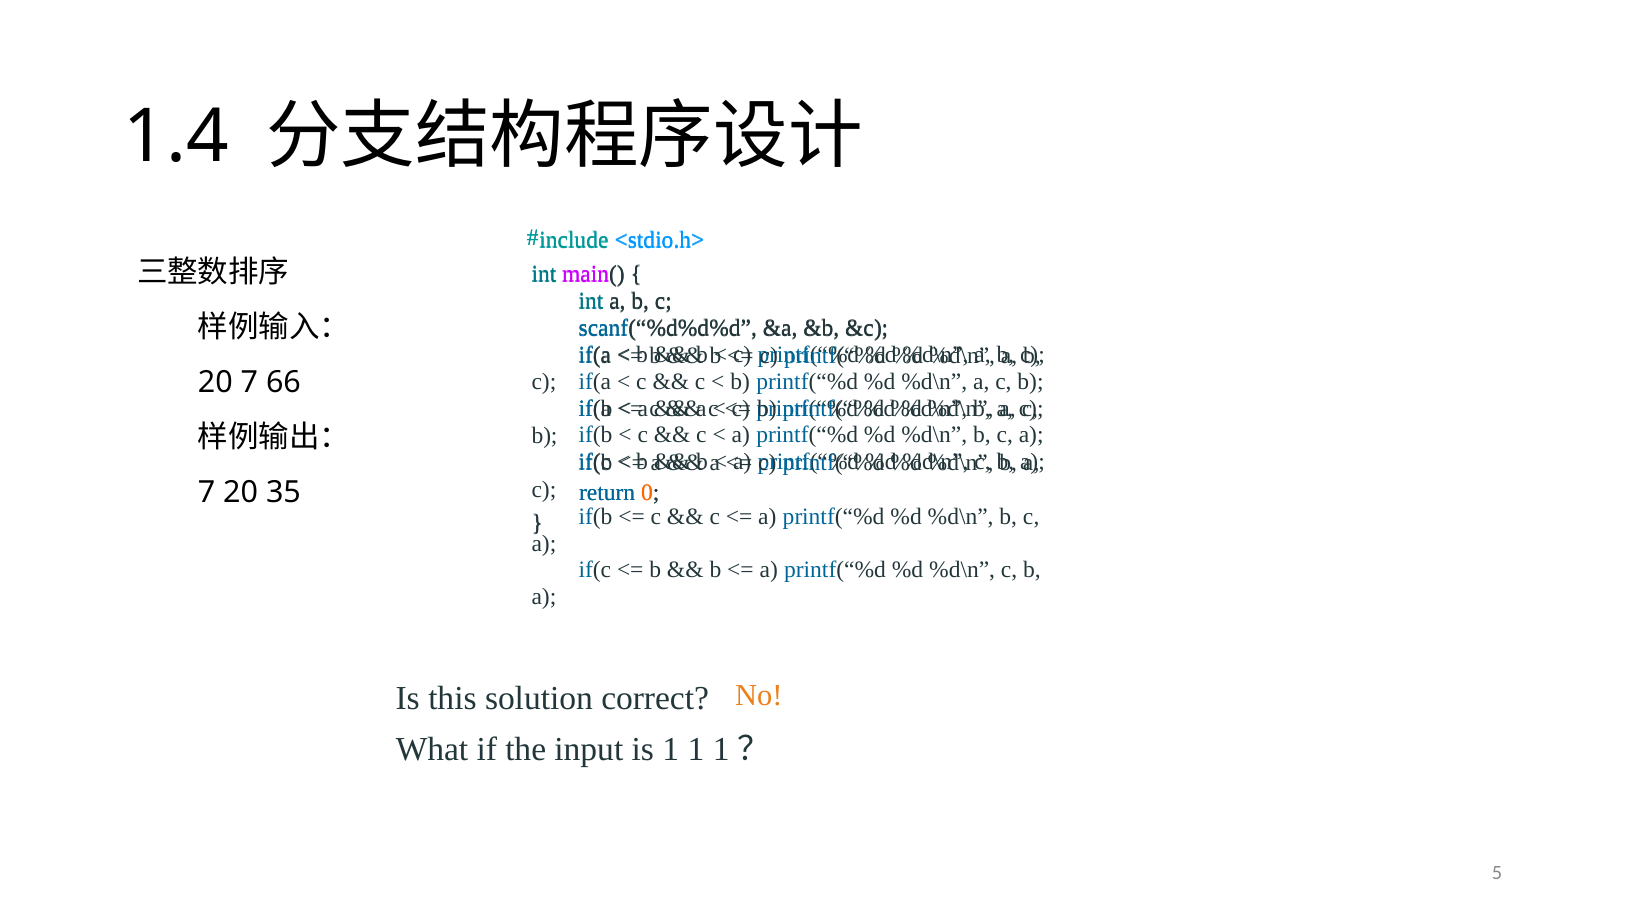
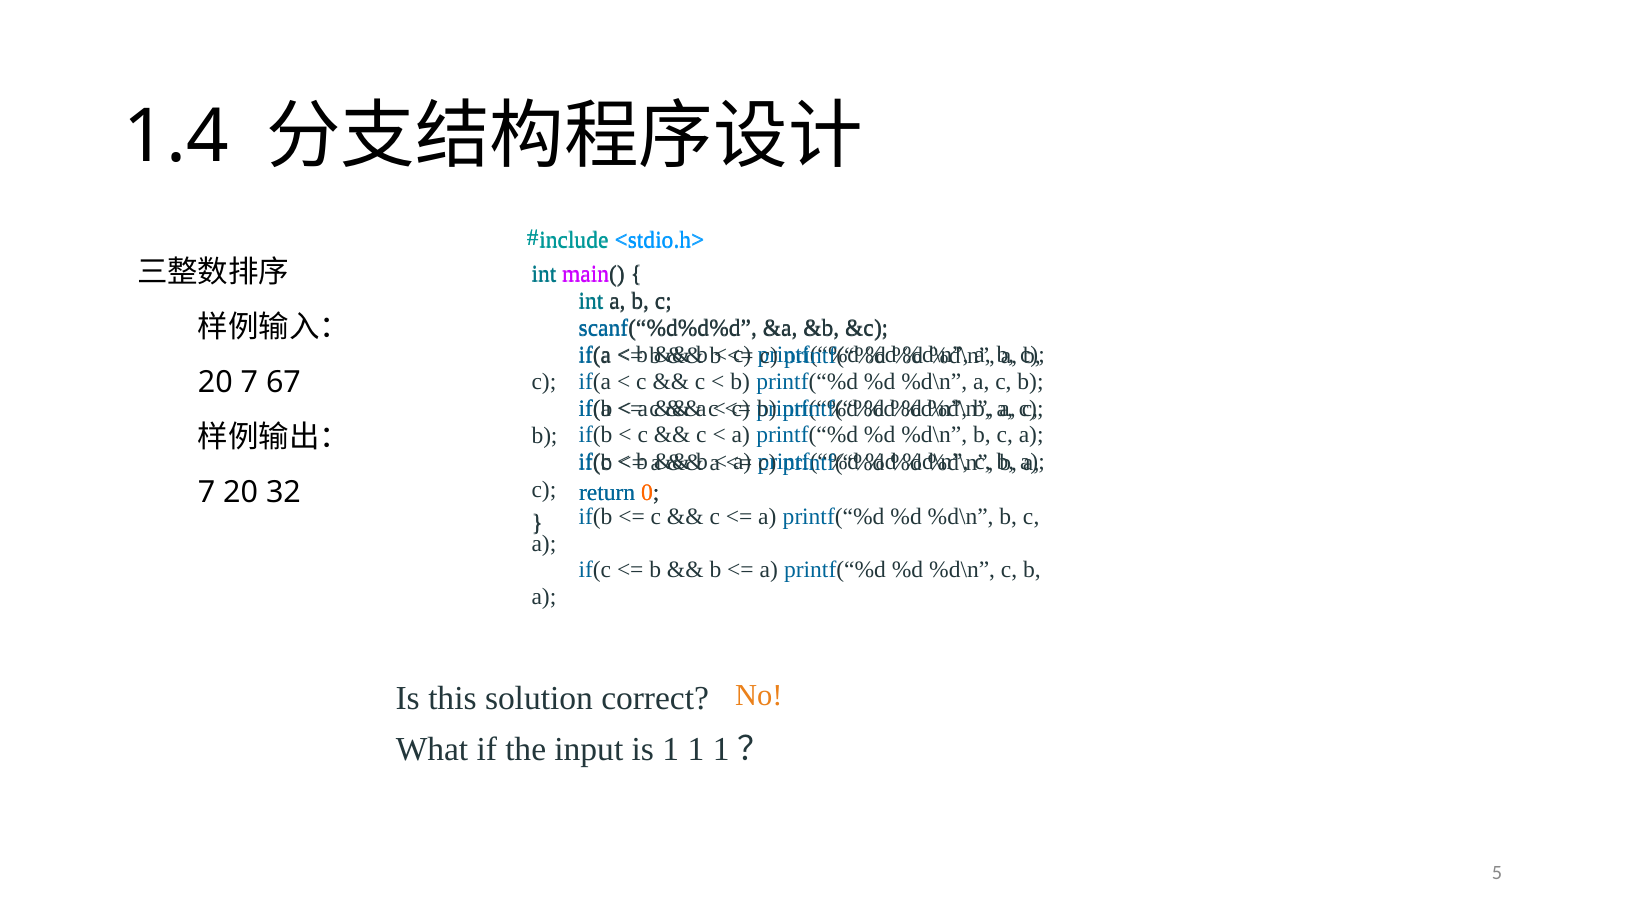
66: 66 -> 67 (283, 383)
35: 35 -> 32 (283, 492)
